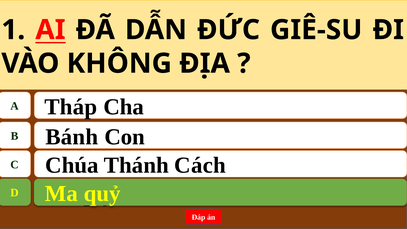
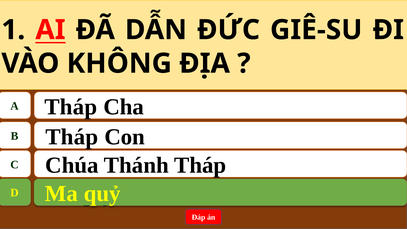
B Bánh: Bánh -> Tháp (72, 137)
Thánh Cách: Cách -> Tháp (200, 165)
